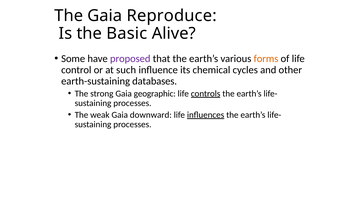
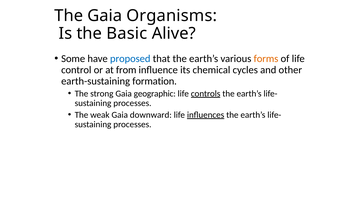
Reproduce: Reproduce -> Organisms (172, 16)
proposed colour: purple -> blue (130, 59)
such: such -> from (126, 70)
databases: databases -> formation (155, 81)
